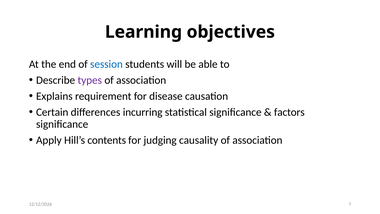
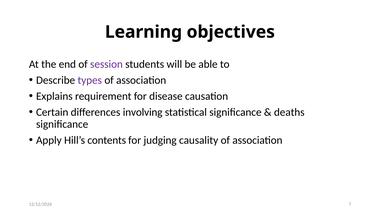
session colour: blue -> purple (106, 64)
incurring: incurring -> involving (143, 112)
factors: factors -> deaths (289, 112)
